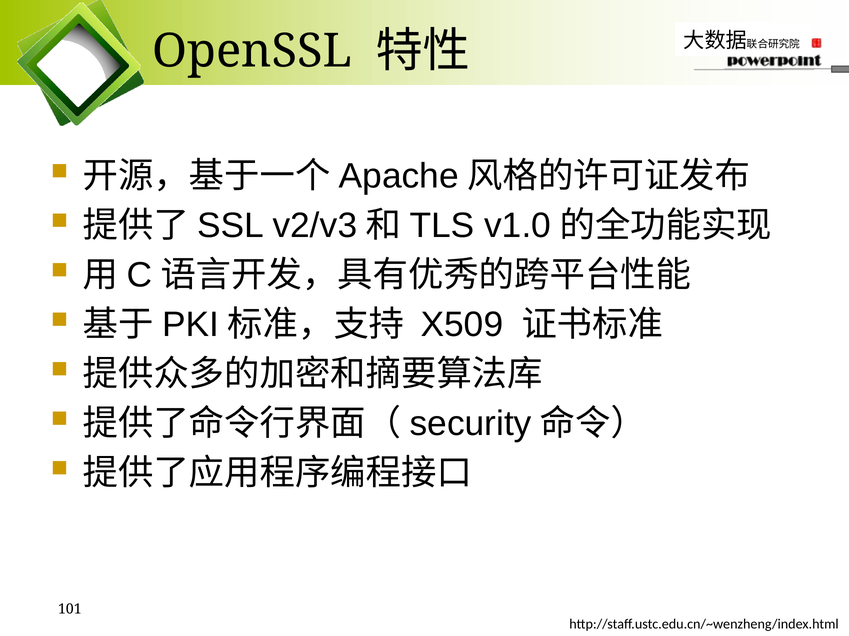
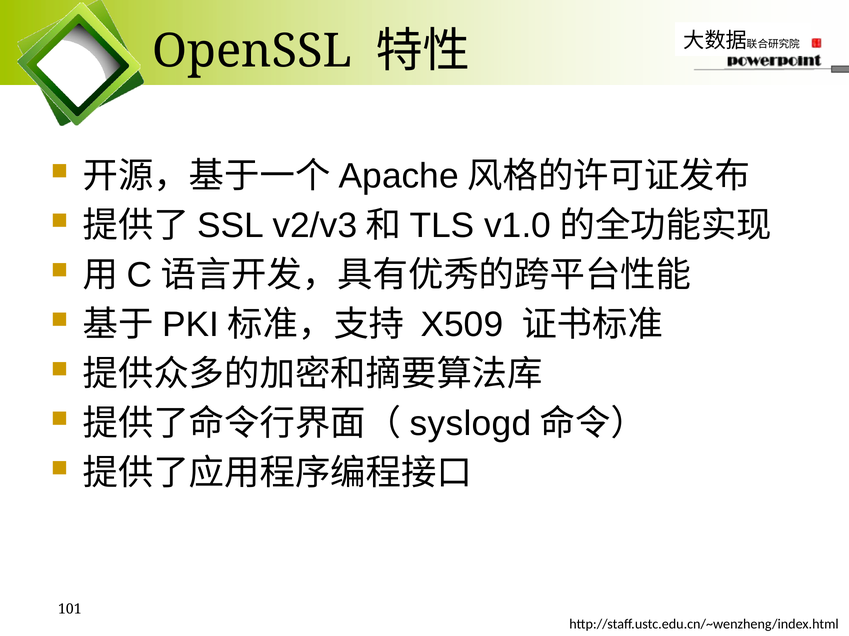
security: security -> syslogd (470, 424)
